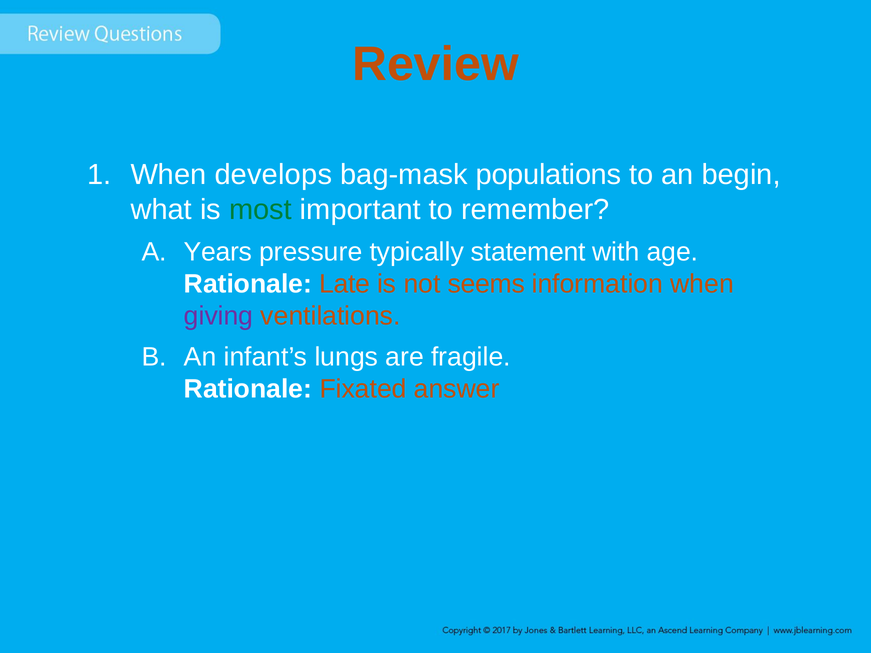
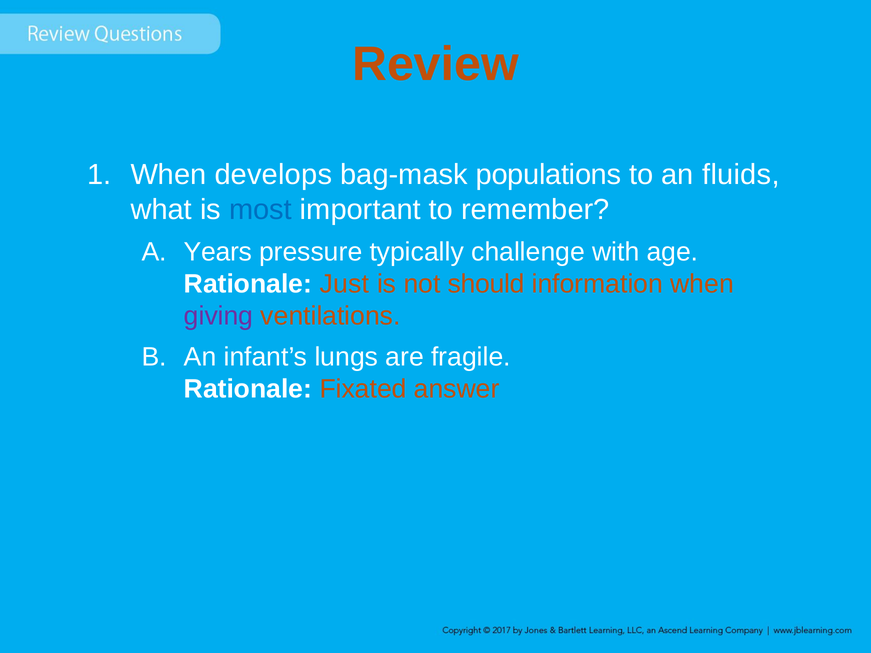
begin: begin -> fluids (741, 175)
most colour: green -> blue (260, 210)
statement: statement -> challenge (528, 252)
Late: Late -> Just (345, 284)
seems: seems -> should (486, 284)
